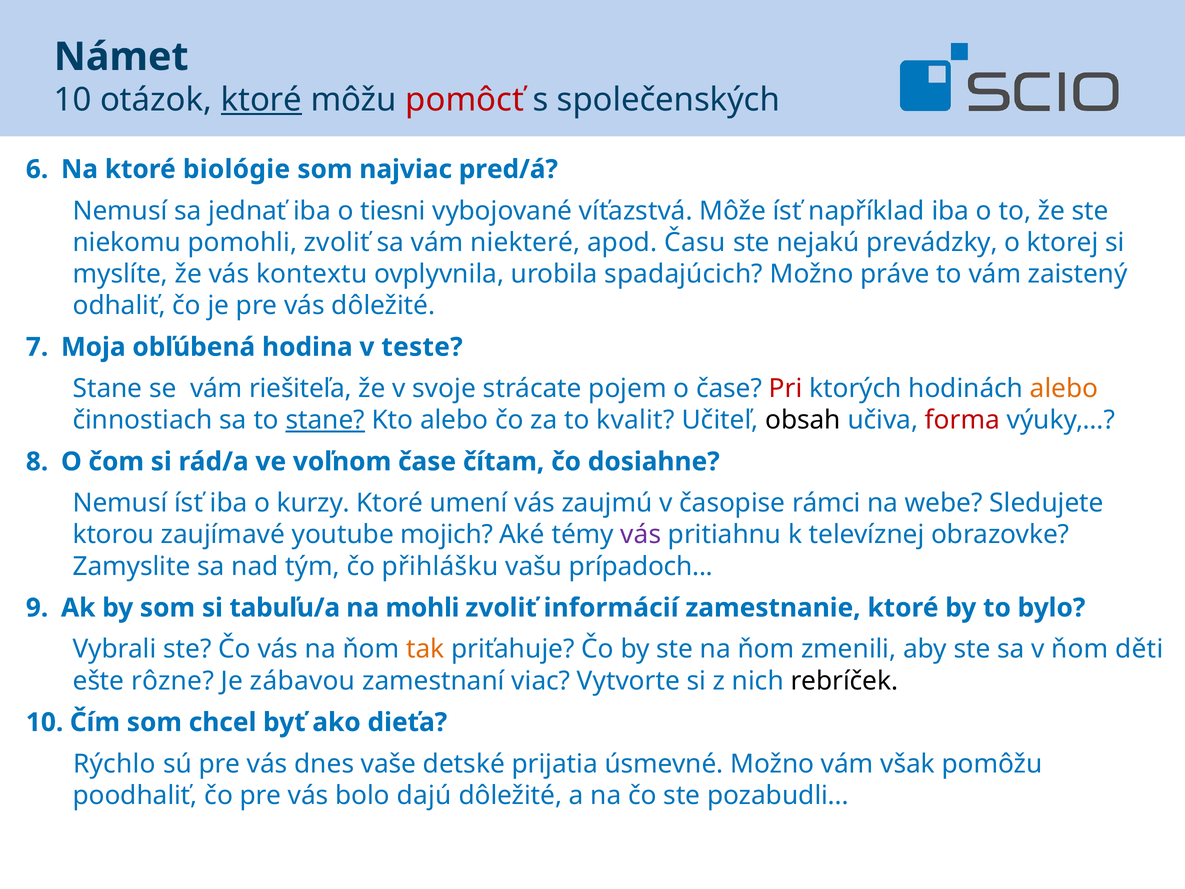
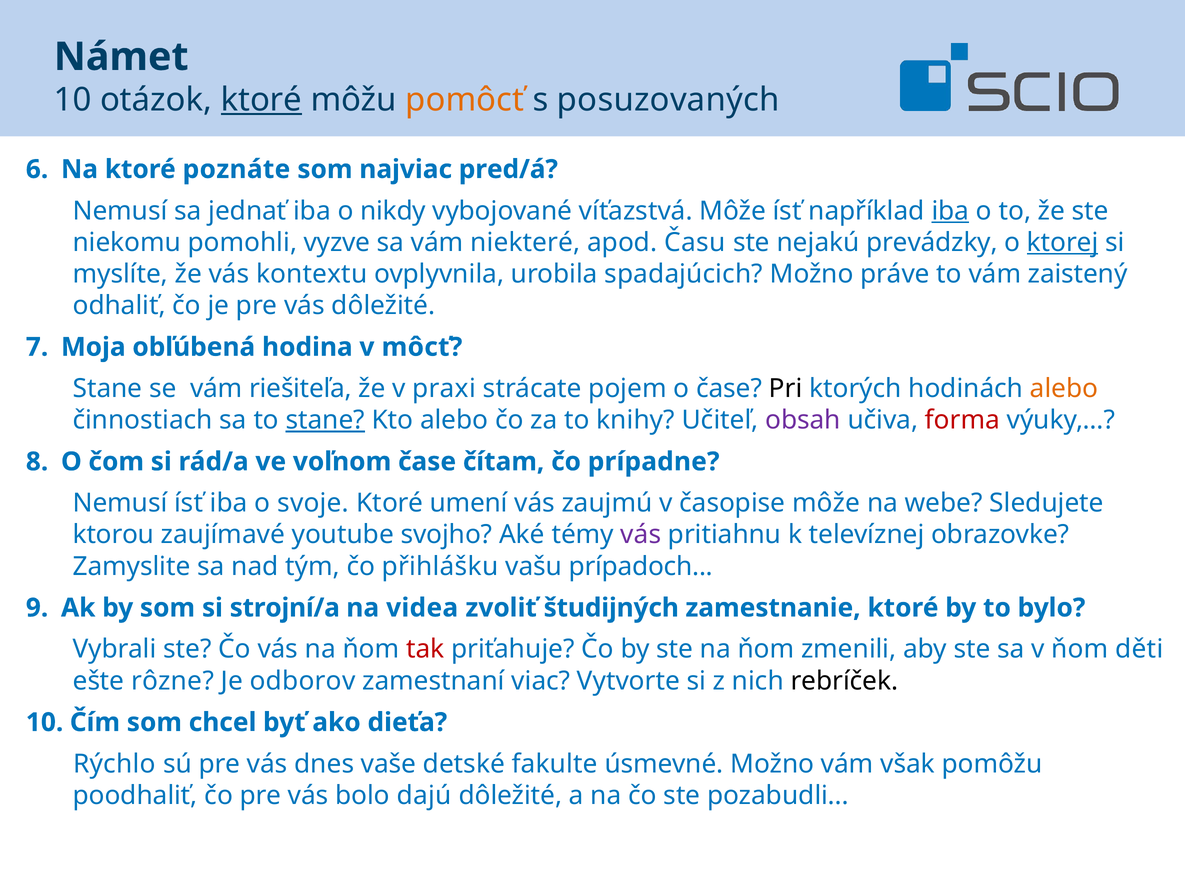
pomôcť colour: red -> orange (465, 100)
společenských: společenských -> posuzovaných (668, 100)
biológie: biológie -> poznáte (236, 169)
tiesni: tiesni -> nikdy (393, 211)
iba underline: none -> present (950, 211)
pomohli zvoliť: zvoliť -> vyzve (337, 242)
ktorej underline: none -> present (1063, 242)
teste: teste -> môcť (422, 347)
svoje: svoje -> praxi (444, 388)
Pri colour: red -> black (786, 388)
kvalit: kvalit -> knihy (636, 420)
obsah colour: black -> purple (803, 420)
dosiahne: dosiahne -> prípadne (654, 462)
kurzy: kurzy -> svoje (313, 503)
časopise rámci: rámci -> môže (826, 503)
mojich: mojich -> svojho (446, 535)
tabuľu/a: tabuľu/a -> strojní/a (285, 608)
mohli: mohli -> videa (422, 608)
informácií: informácií -> študijných (611, 608)
tak colour: orange -> red (425, 649)
zábavou: zábavou -> odborov (303, 681)
prijatia: prijatia -> fakulte (555, 764)
